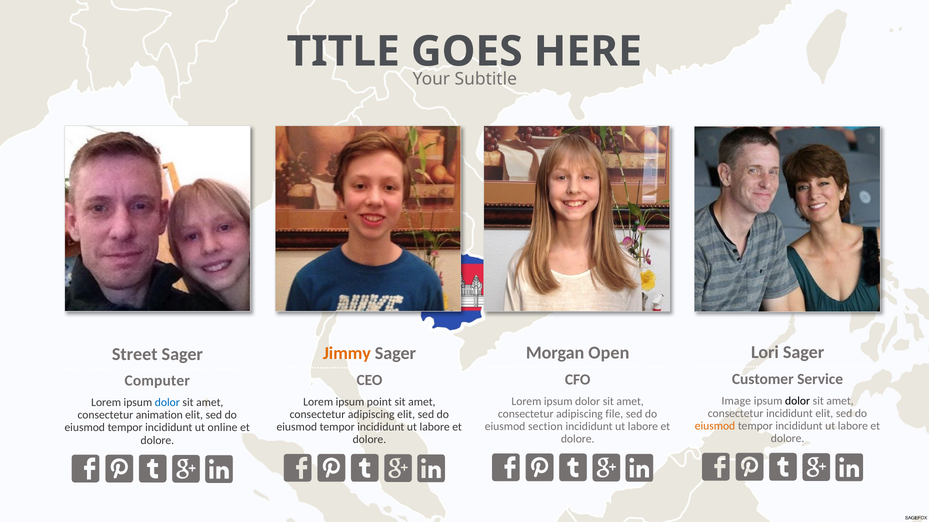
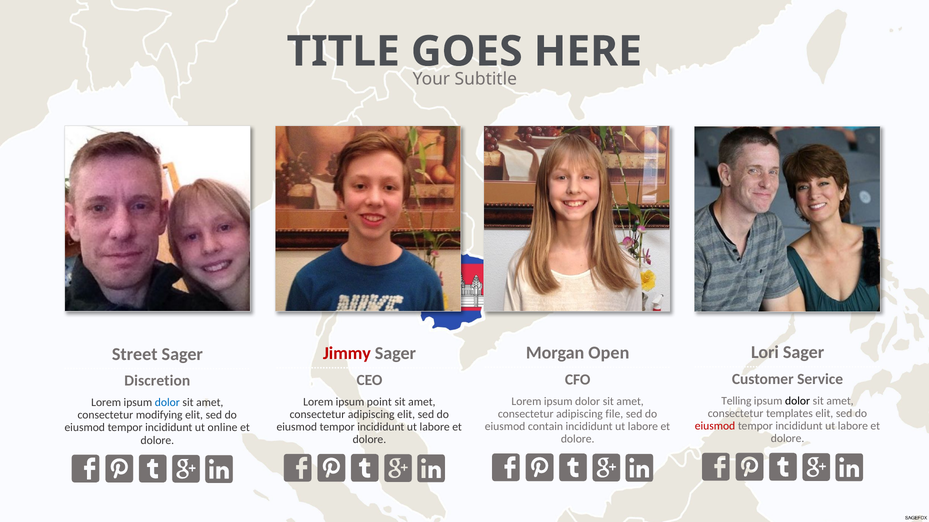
Jimmy colour: orange -> red (347, 354)
Computer: Computer -> Discretion (157, 381)
Image: Image -> Telling (736, 401)
consectetur incididunt: incididunt -> templates (789, 414)
animation: animation -> modifying (159, 416)
eiusmod colour: orange -> red (715, 426)
section: section -> contain (545, 427)
